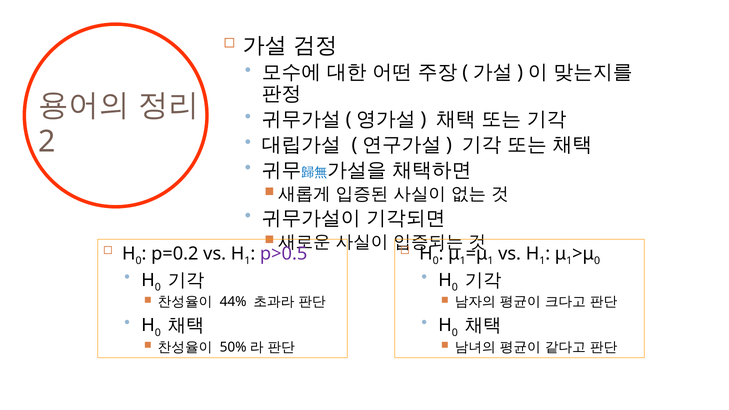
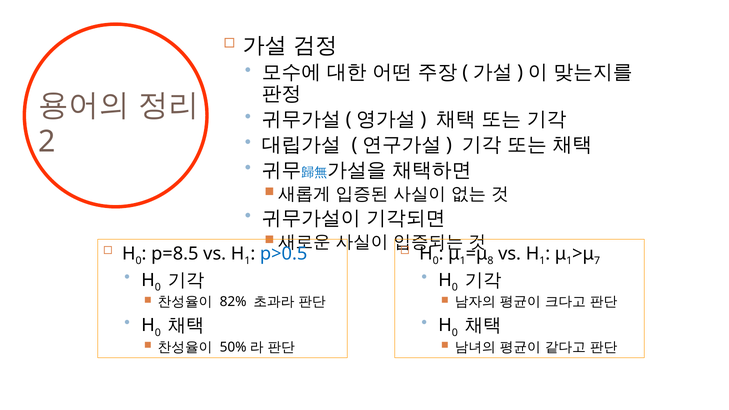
p=0.2: p=0.2 -> p=8.5 (175, 254)
p>0.5 colour: purple -> blue (284, 254)
1: 1 -> 8 (490, 261)
0: 0 -> 7 (597, 261)
44%: 44% -> 82% (233, 302)
